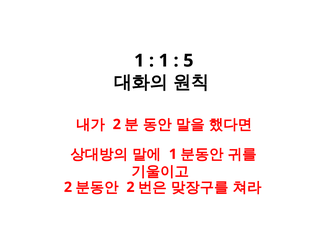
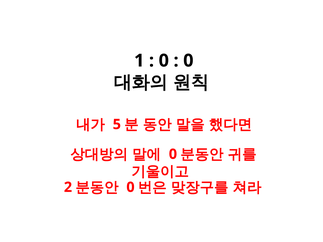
1: 1 -> 0 (164, 61)
5: 5 -> 0 (188, 61)
2: 2 -> 5 (117, 124)
1: 1 -> 0 (173, 154)
2: 2 -> 0 (130, 187)
